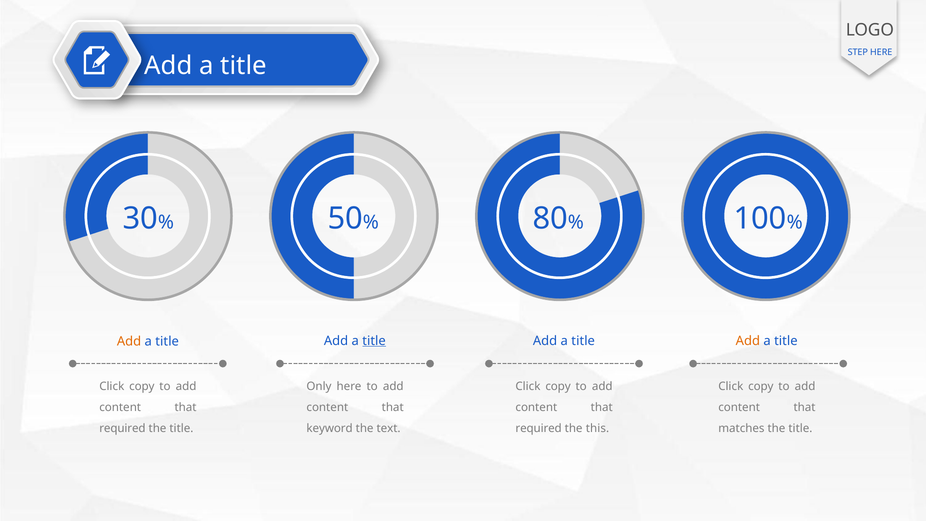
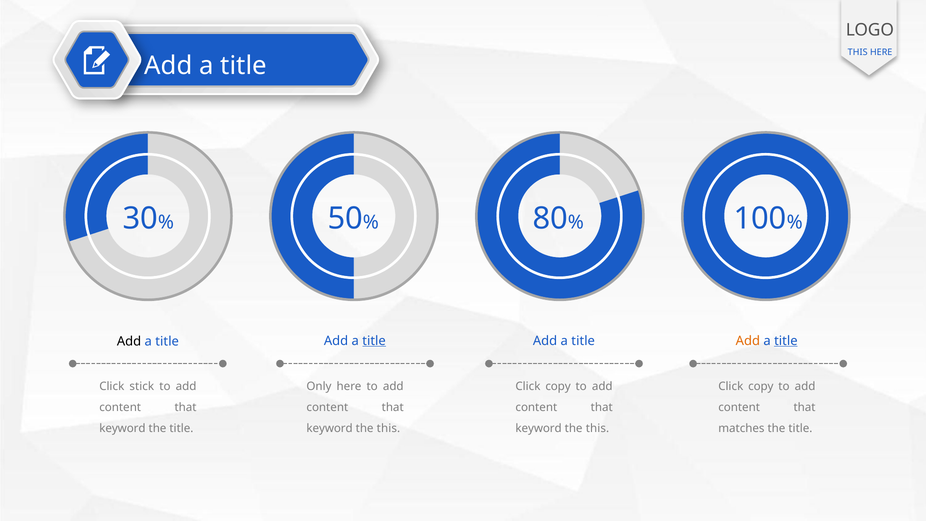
STEP: STEP -> THIS (858, 52)
Add colour: orange -> black (129, 341)
title underline: none -> present (786, 341)
copy: copy -> stick (142, 386)
required: required -> keyword (122, 428)
text: text -> this (388, 428)
required: required -> keyword (539, 428)
